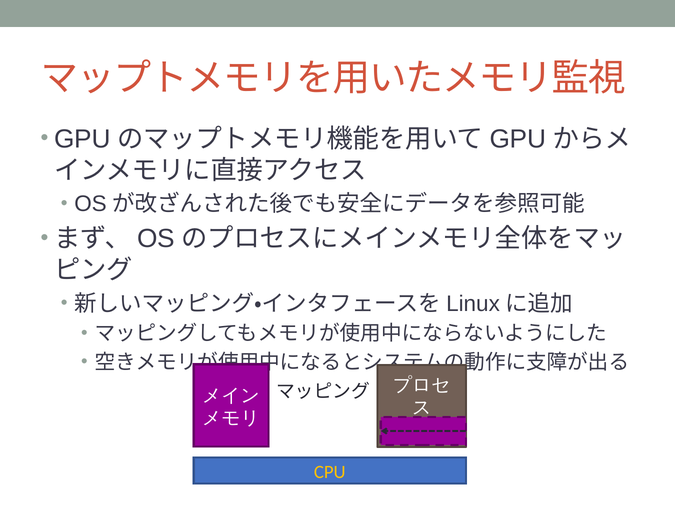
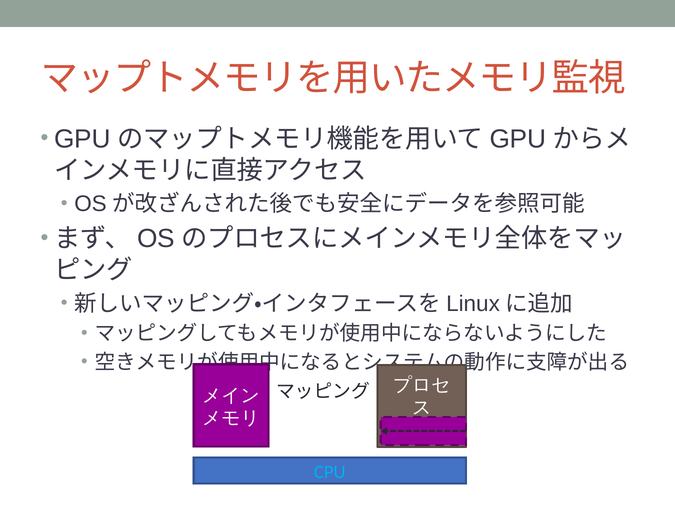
CPU colour: yellow -> light blue (330, 472)
